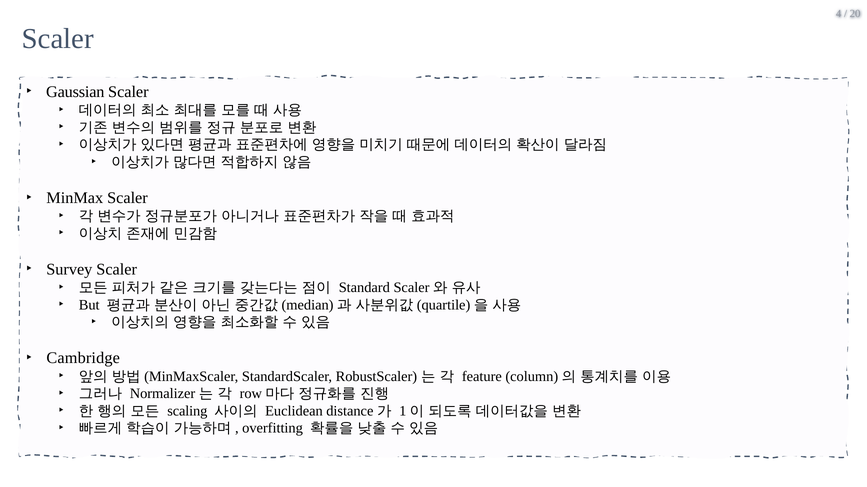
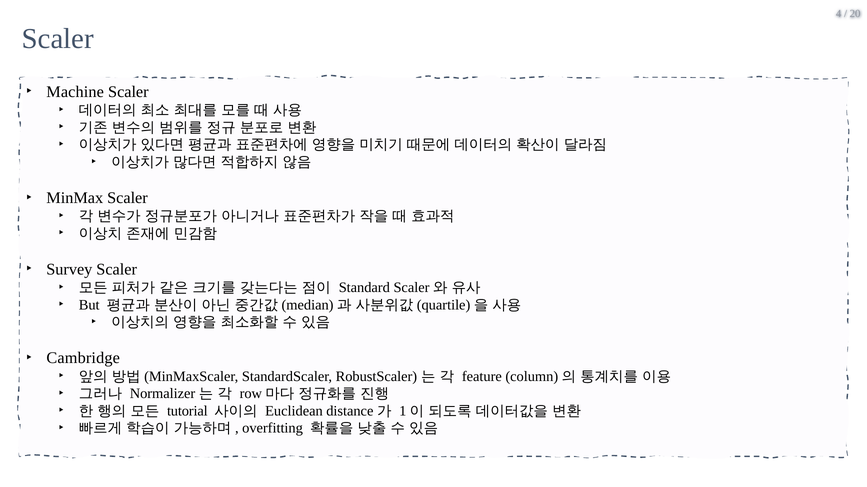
Gaussian: Gaussian -> Machine (75, 92)
scaling: scaling -> tutorial (187, 411)
